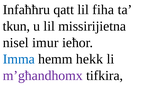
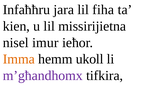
qatt: qatt -> jara (64, 10)
tkun: tkun -> kien (16, 26)
Imma colour: blue -> orange (19, 59)
hekk: hekk -> ukoll (90, 59)
